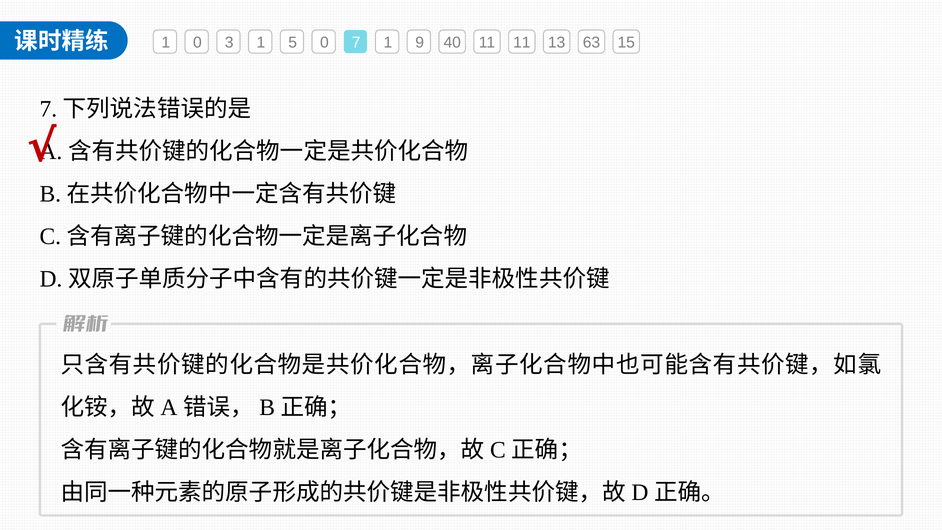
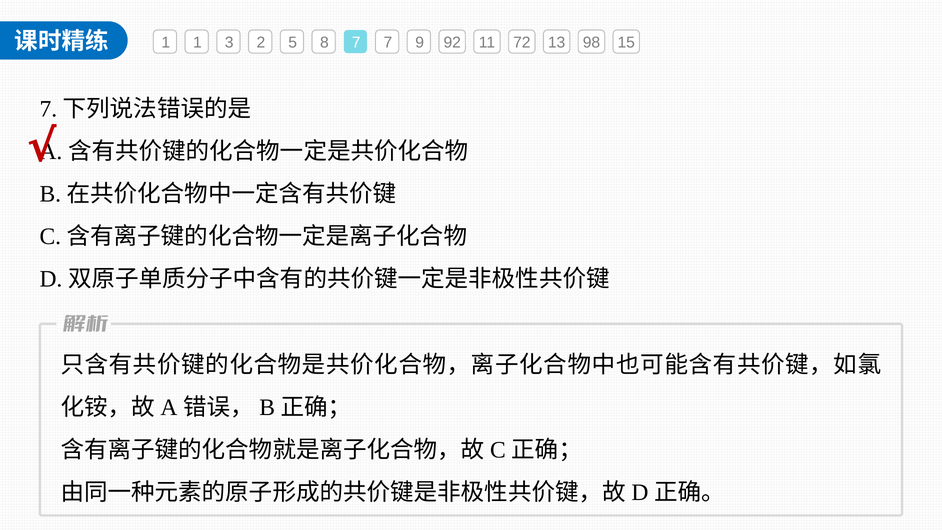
1 0: 0 -> 1 (197, 43)
3 1: 1 -> 2 (261, 43)
5 0: 0 -> 8 (324, 43)
7 1: 1 -> 7 (388, 43)
40: 40 -> 92 (452, 43)
11 11: 11 -> 72 (522, 43)
63: 63 -> 98 (591, 43)
